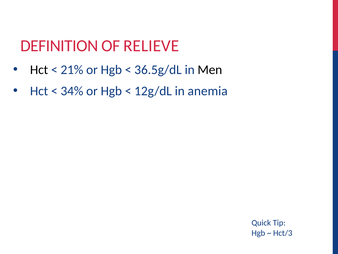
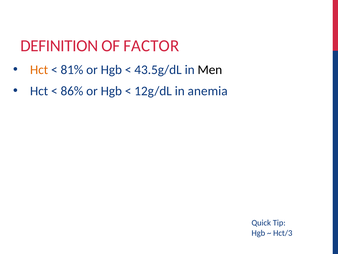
RELIEVE: RELIEVE -> FACTOR (151, 46)
Hct colour: black -> orange (39, 70)
21%: 21% -> 81% (72, 70)
36.5g/dL: 36.5g/dL -> 43.5g/dL (158, 70)
34%: 34% -> 86% (72, 91)
